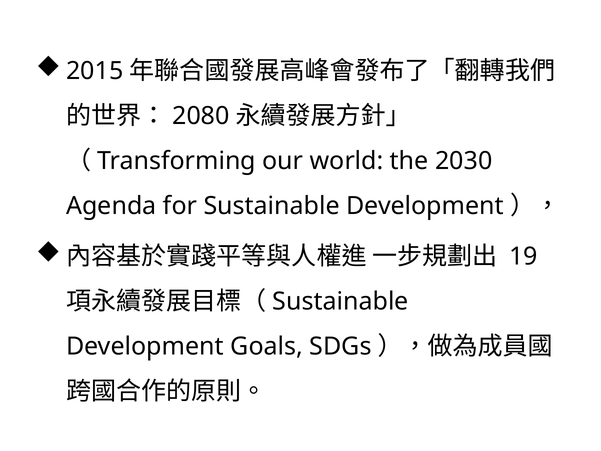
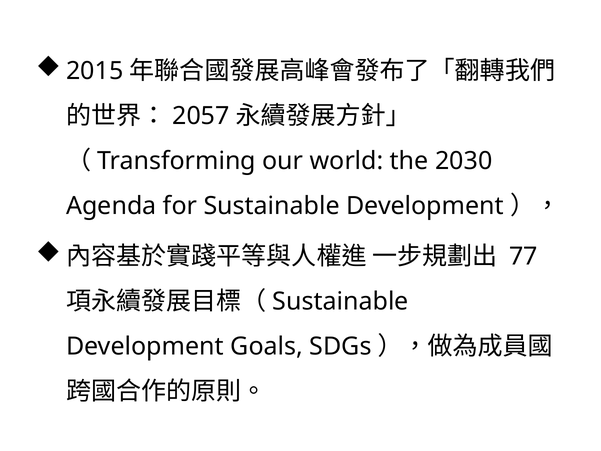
2080: 2080 -> 2057 (201, 116)
19: 19 -> 77 (523, 256)
